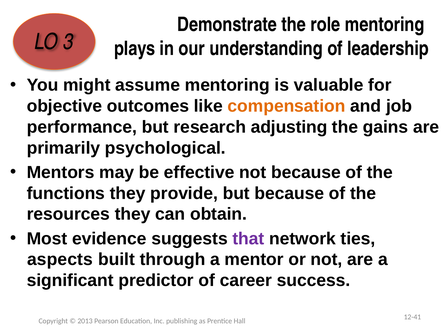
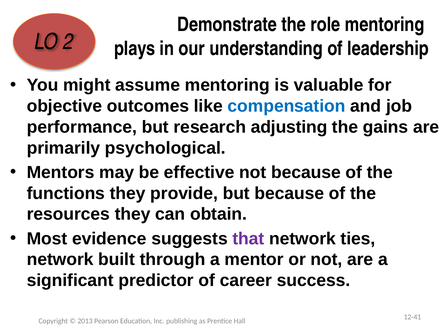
3: 3 -> 2 (68, 42)
compensation colour: orange -> blue (287, 106)
aspects: aspects -> network (60, 260)
